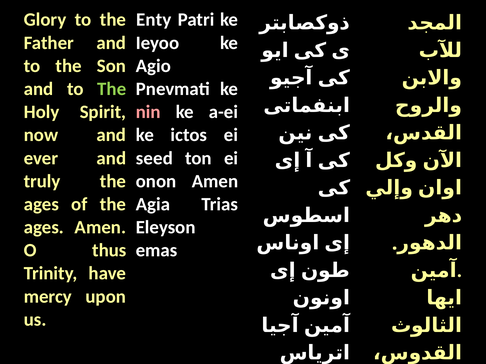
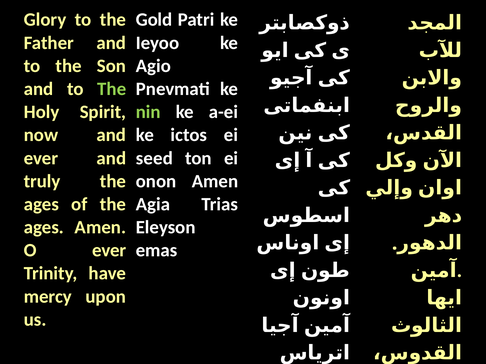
Enty: Enty -> Gold (154, 20)
nin colour: pink -> light green (148, 112)
O thus: thus -> ever (109, 251)
